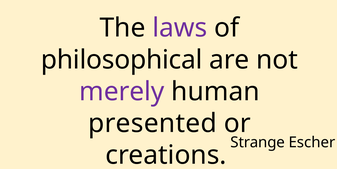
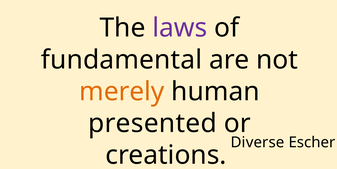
philosophical: philosophical -> fundamental (122, 60)
merely colour: purple -> orange (122, 91)
Strange: Strange -> Diverse (258, 142)
